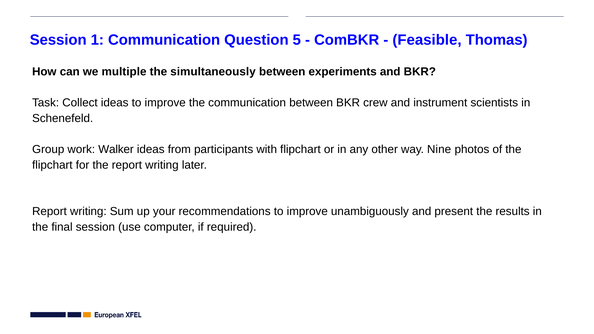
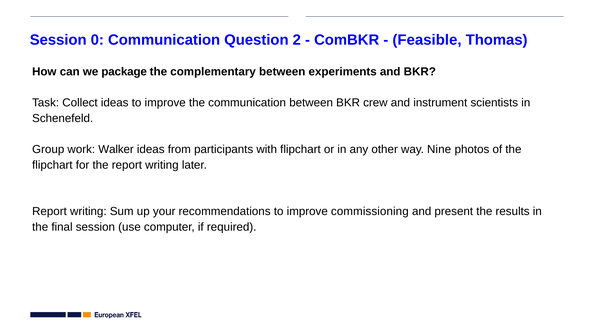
1: 1 -> 0 (97, 40)
5: 5 -> 2 (297, 40)
multiple: multiple -> package (124, 72)
simultaneously: simultaneously -> complementary (213, 72)
unambiguously: unambiguously -> commissioning (370, 212)
